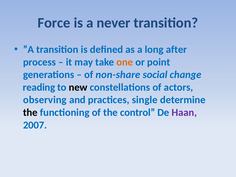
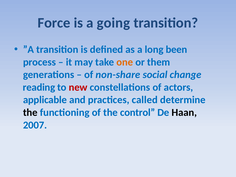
never: never -> going (113, 23)
after: after -> been (177, 50)
point: point -> them (159, 62)
new colour: black -> red (78, 87)
observing: observing -> applicable (45, 100)
single: single -> called (145, 100)
Haan colour: purple -> black (184, 112)
